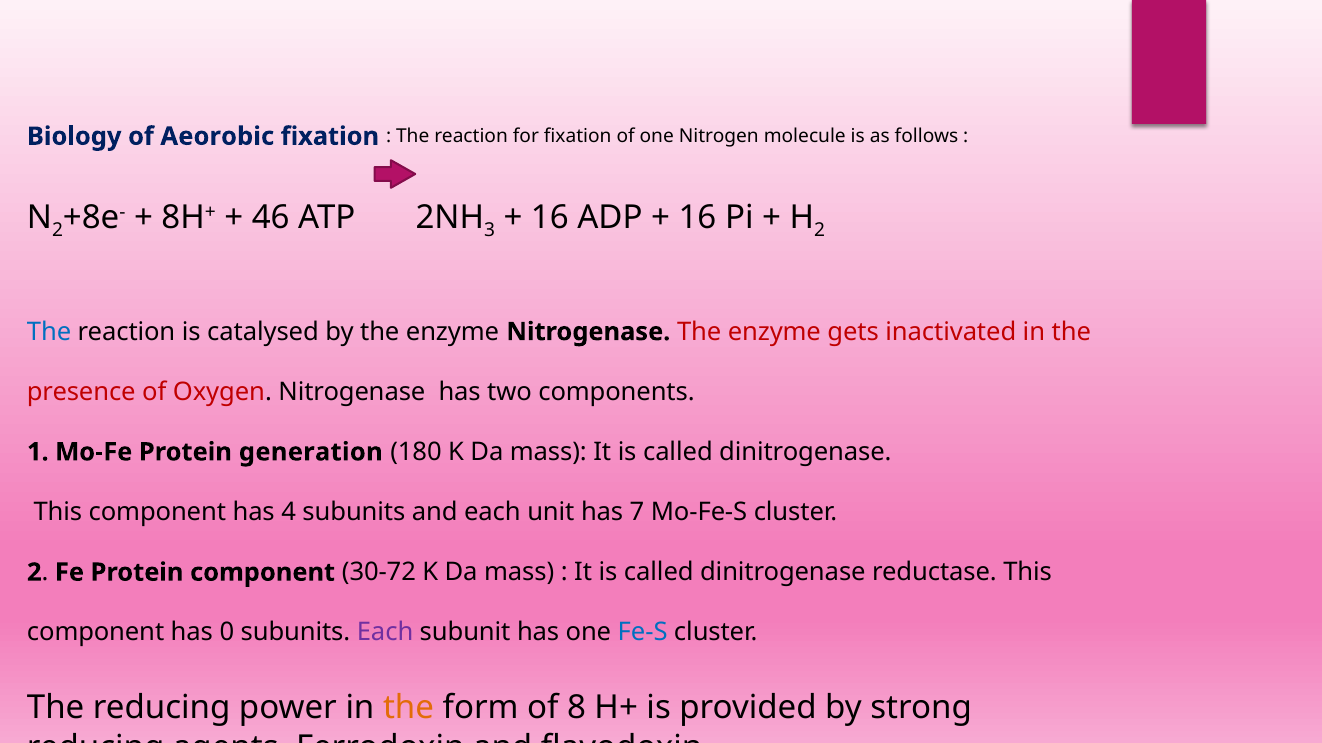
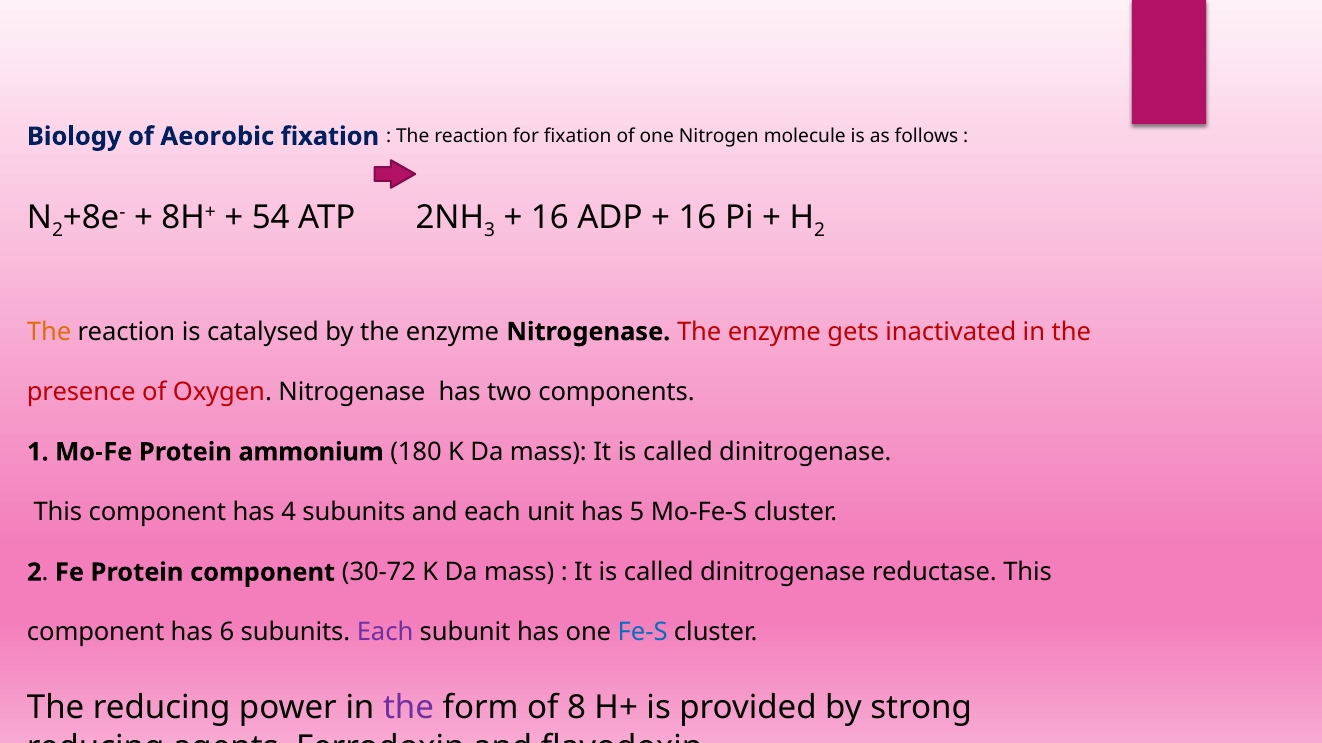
46: 46 -> 54 (271, 217)
The colour: blue -> orange (49, 332)
generation: generation -> ammonium (311, 452)
7: 7 -> 5 (637, 513)
0: 0 -> 6 (227, 633)
the colour: orange -> purple (409, 708)
